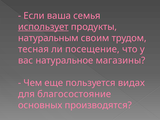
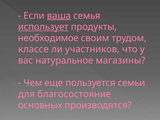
ваша underline: none -> present (59, 16)
натуральным: натуральным -> необходимое (48, 38)
тесная: тесная -> классе (33, 49)
посещение: посещение -> участников (92, 49)
видах: видах -> семьи (131, 83)
